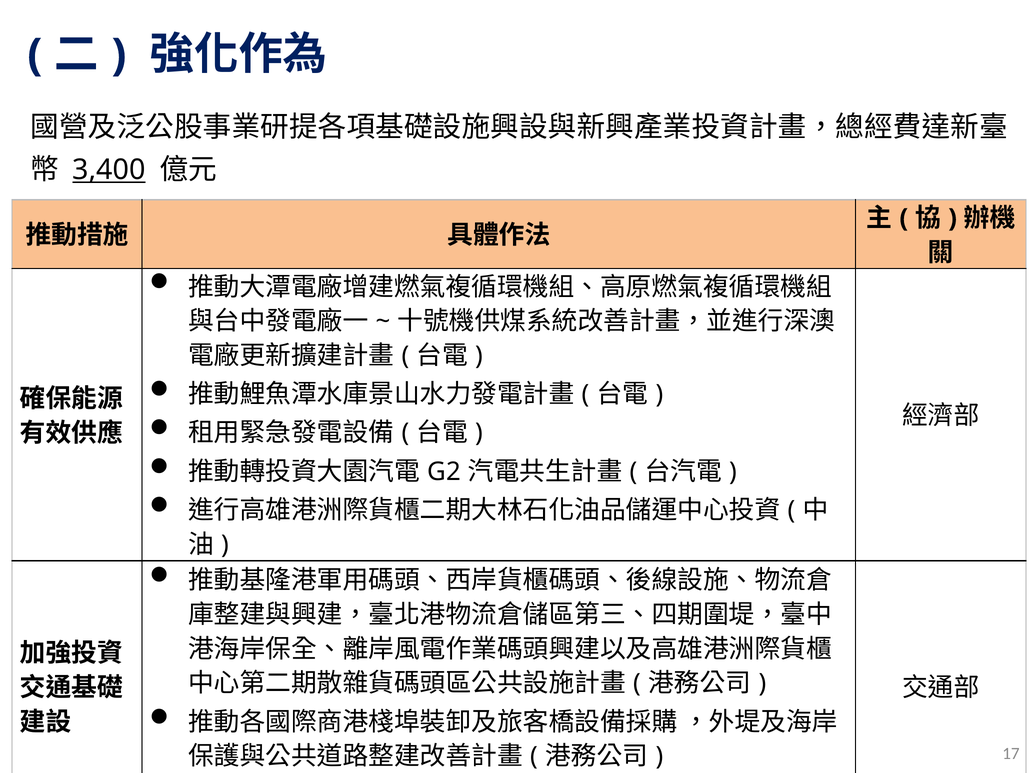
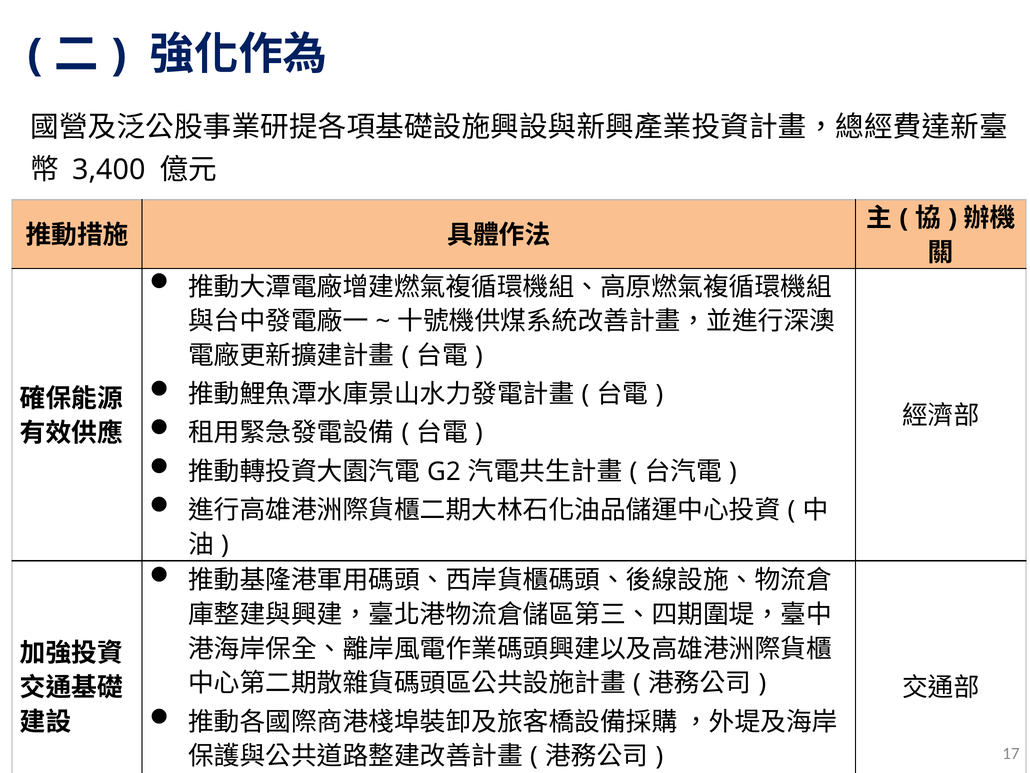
3,400 underline: present -> none (109, 170)
